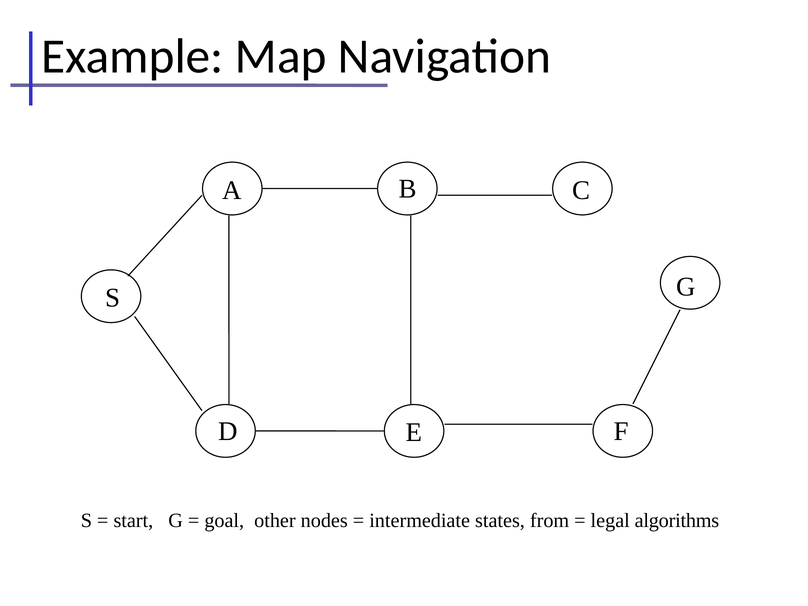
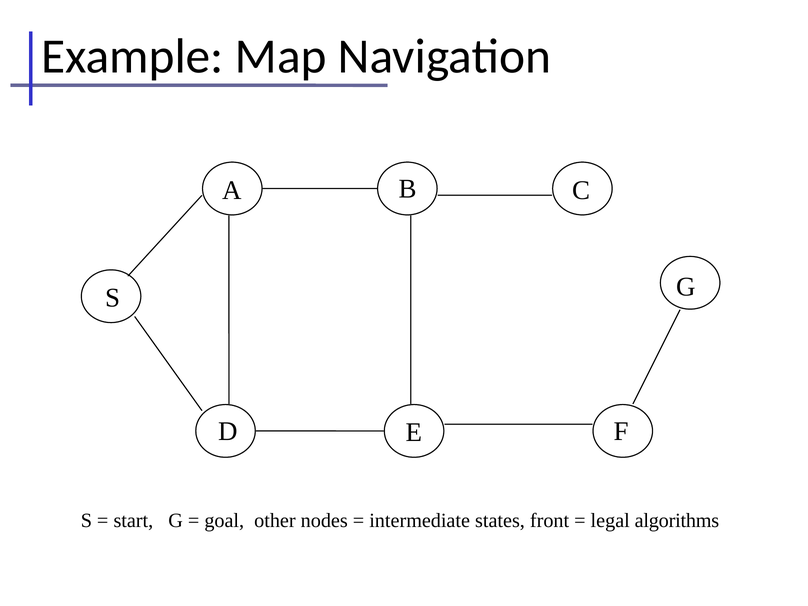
from: from -> front (550, 520)
